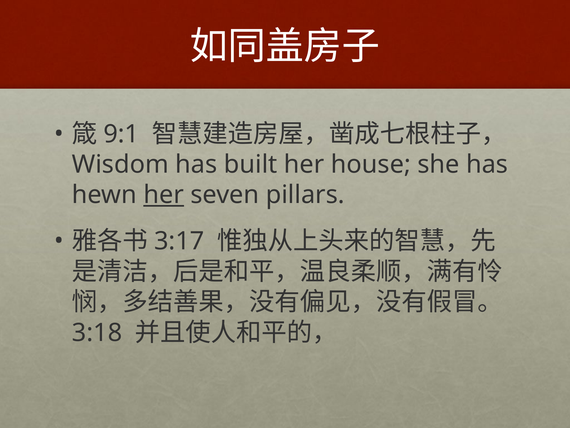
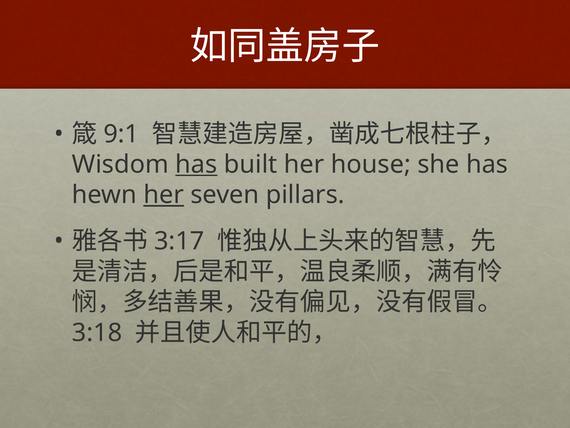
has underline: none -> present (196, 164)
